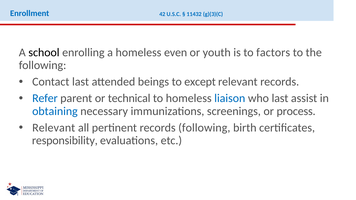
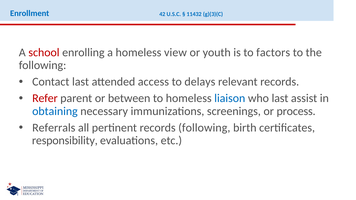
school colour: black -> red (44, 53)
even: even -> view (175, 53)
beings: beings -> access (153, 82)
except: except -> delays (200, 82)
Refer colour: blue -> red (45, 98)
technical: technical -> between (129, 98)
Relevant: Relevant -> Referrals (54, 128)
